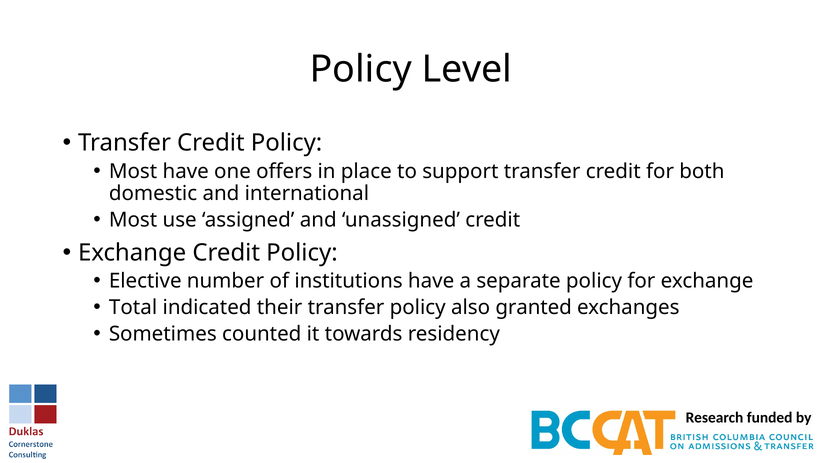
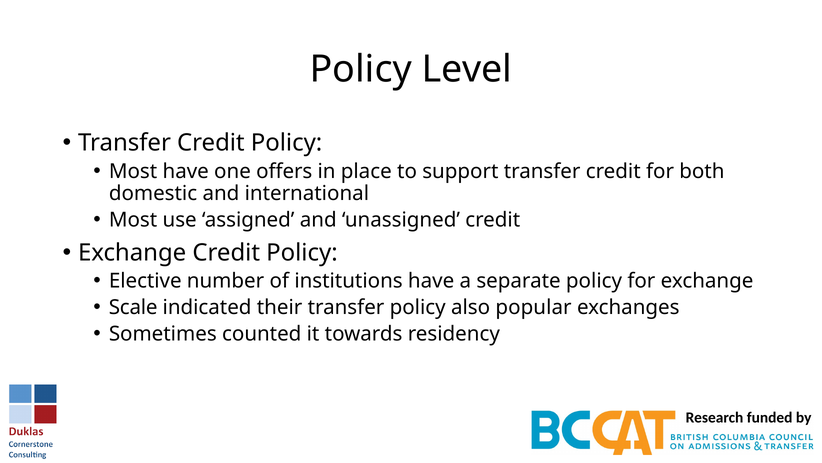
Total: Total -> Scale (133, 307)
granted: granted -> popular (534, 307)
